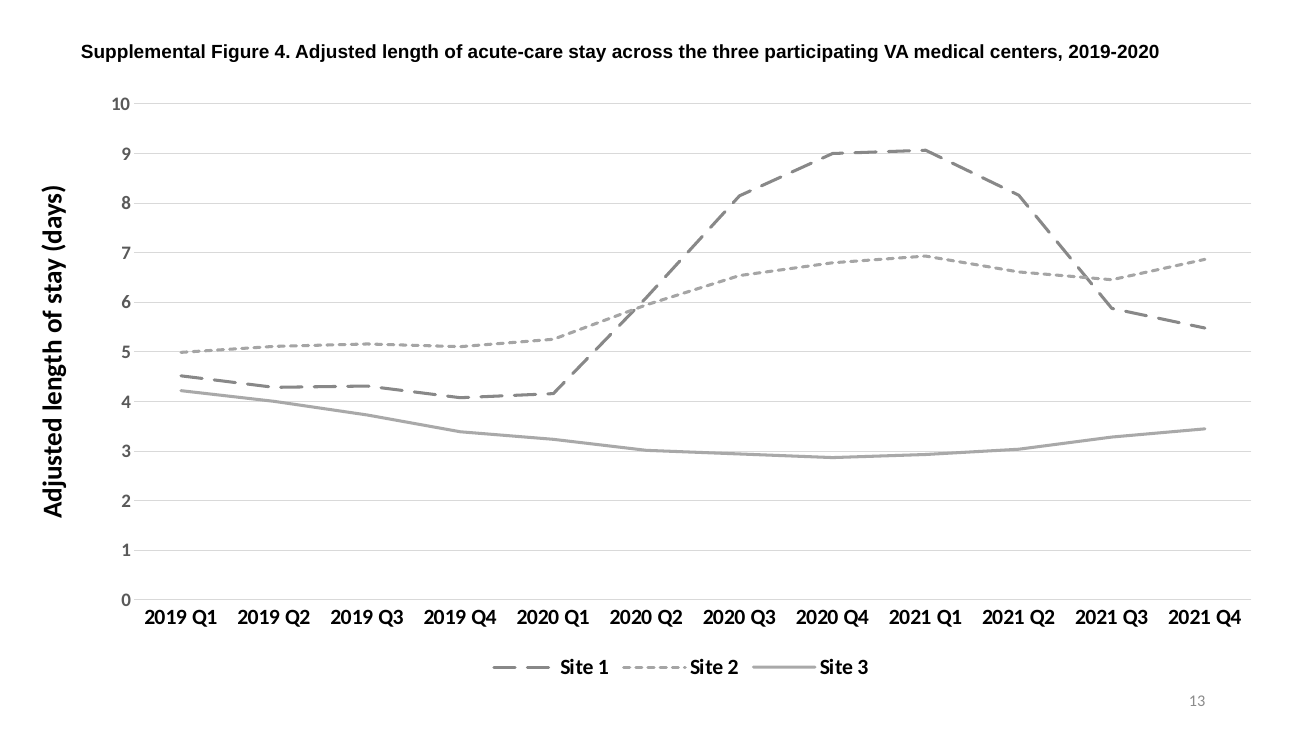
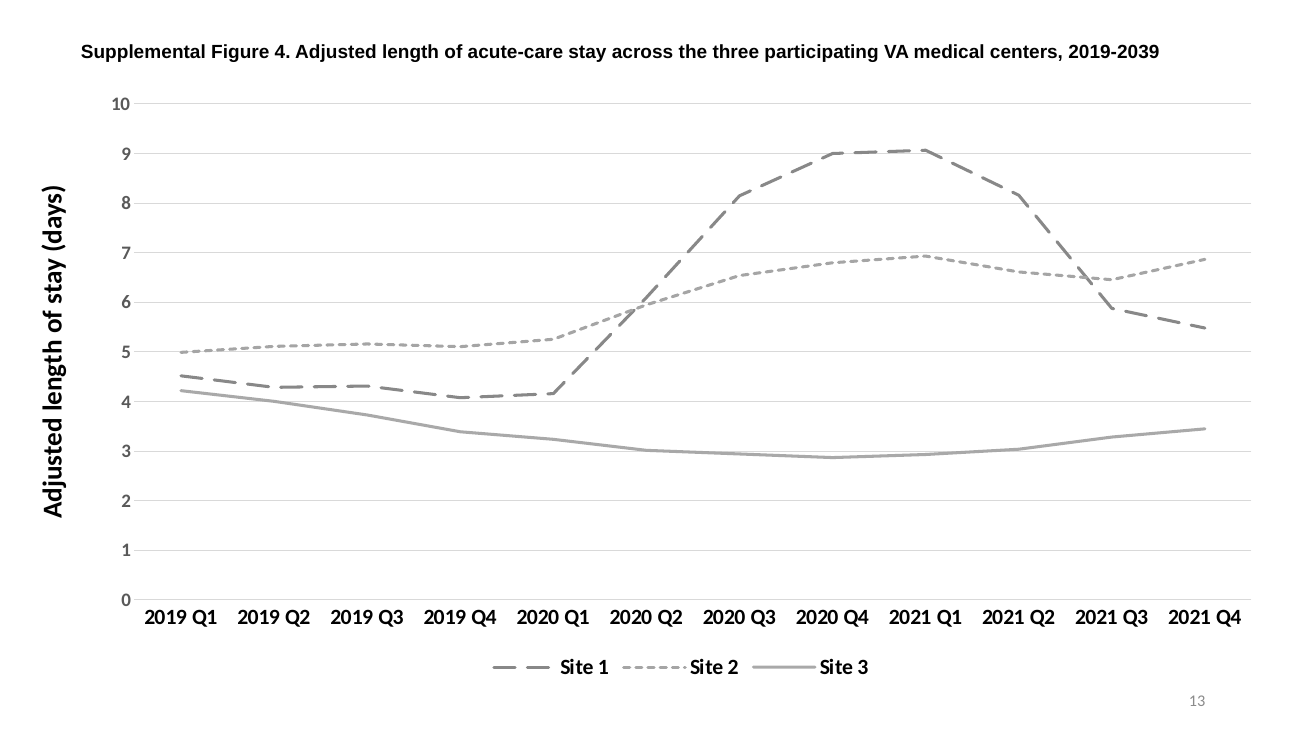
2019-2020: 2019-2020 -> 2019-2039 (1114, 52)
